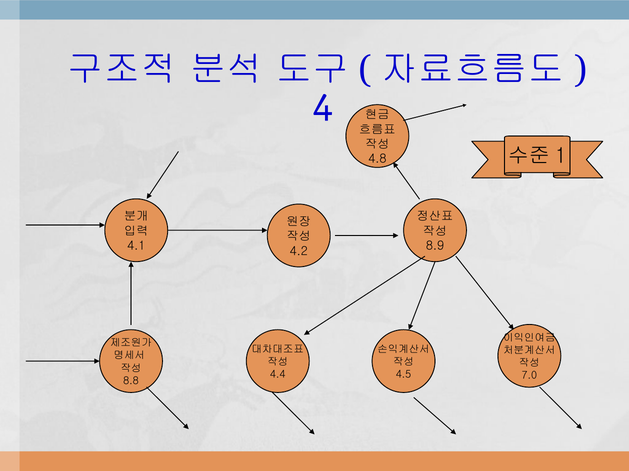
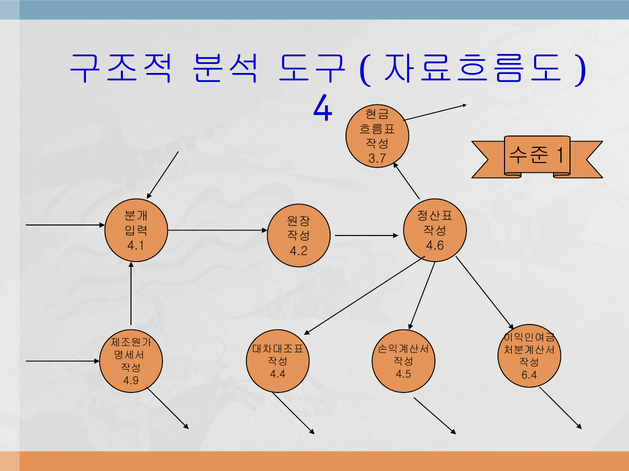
4.8: 4.8 -> 3.7 (377, 159)
8.9: 8.9 -> 4.6 (435, 246)
7.0: 7.0 -> 6.4 (529, 376)
8.8: 8.8 -> 4.9 (131, 381)
